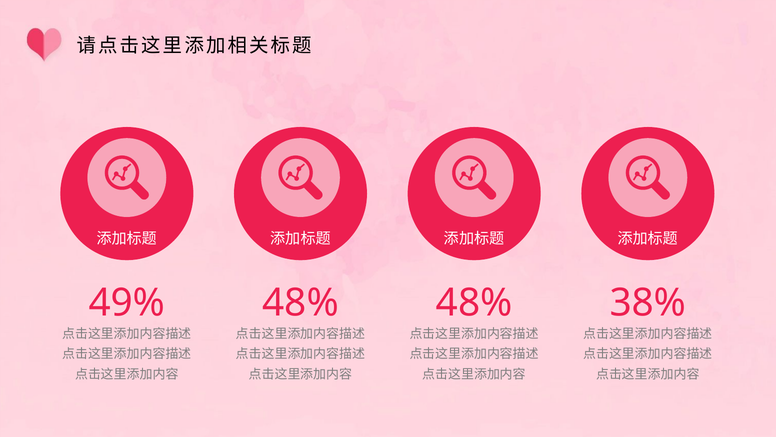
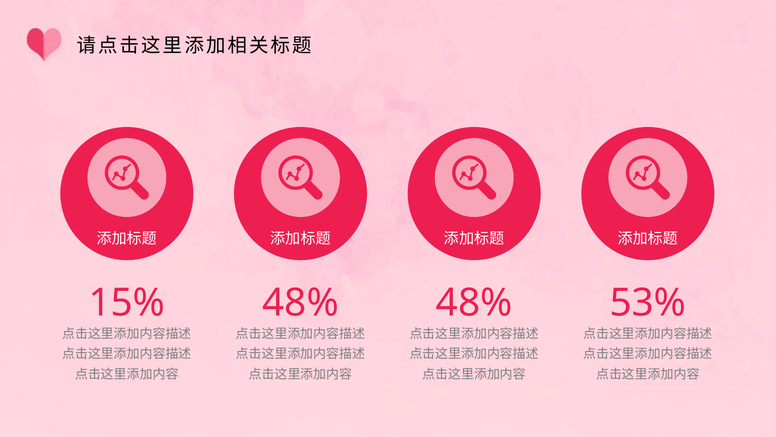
49%: 49% -> 15% (127, 302)
38%: 38% -> 53% (648, 302)
